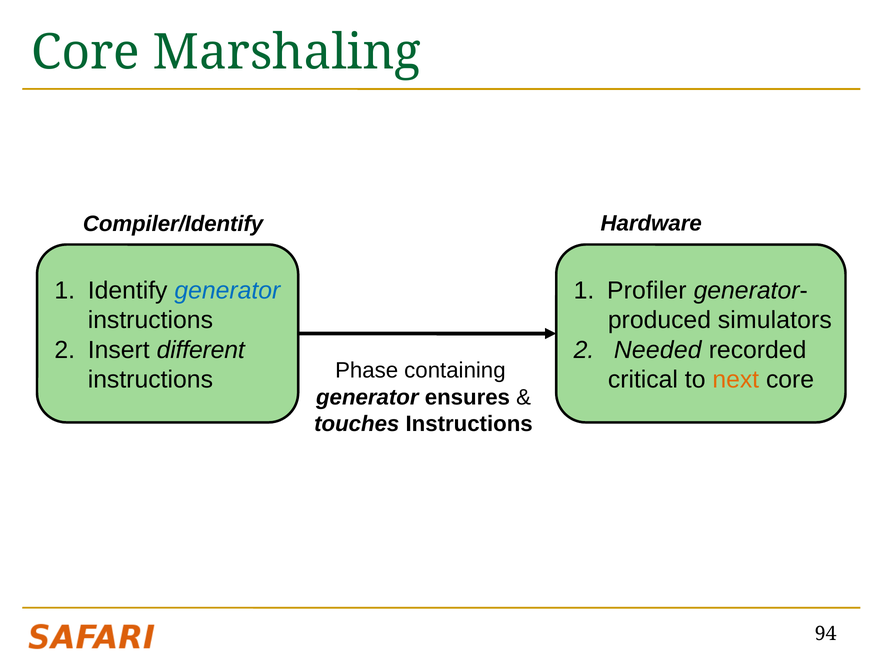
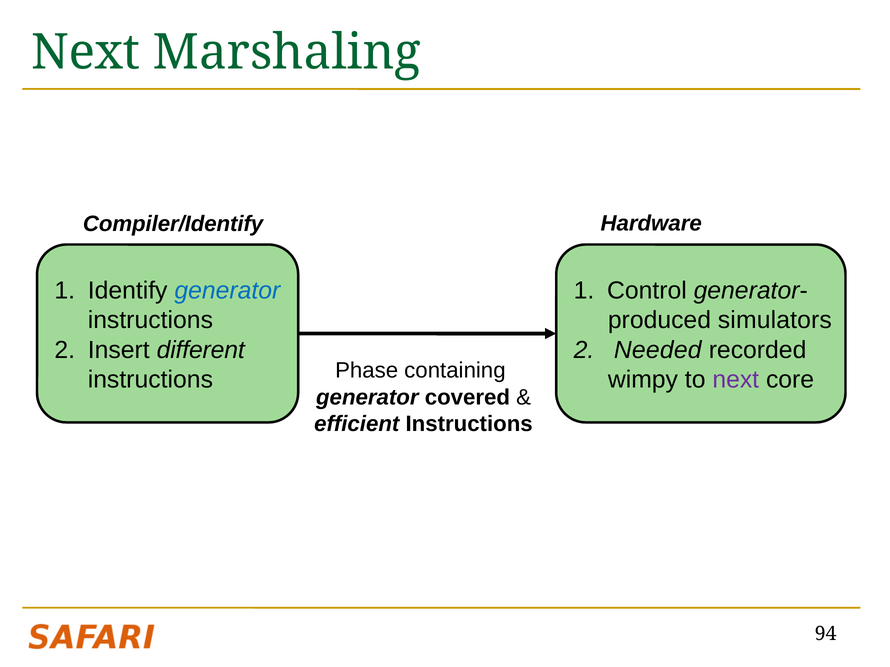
Core: Core -> Next (86, 52)
Profiler: Profiler -> Control (647, 291)
critical: critical -> wimpy (643, 380)
next colour: orange -> purple (736, 380)
ensures: ensures -> covered (467, 397)
touches: touches -> efficient (357, 424)
